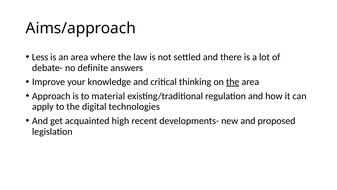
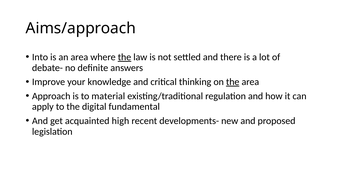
Less: Less -> Into (40, 57)
the underline: none -> present (124, 57)
technologies: technologies -> fundamental (134, 106)
